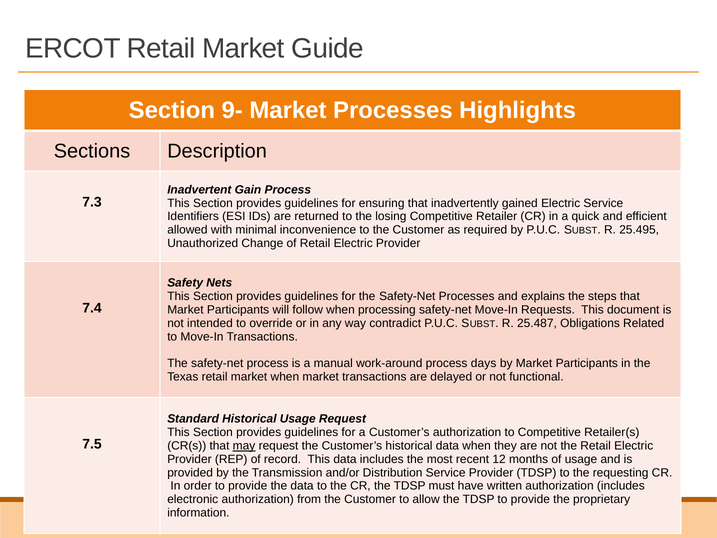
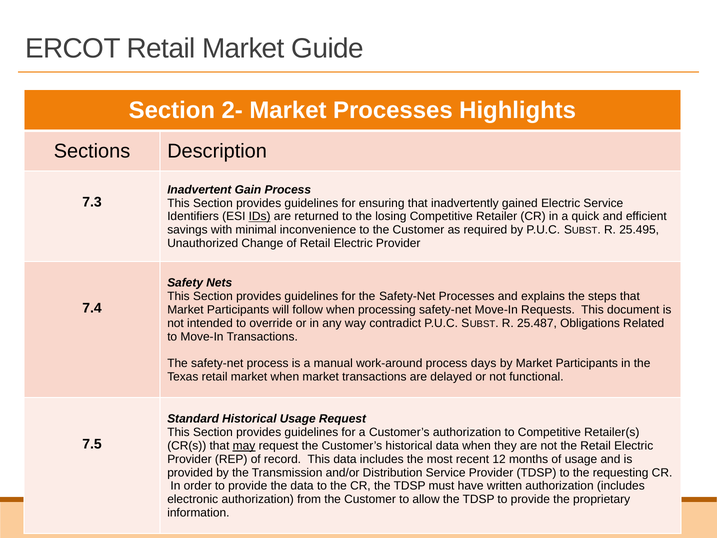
9-: 9- -> 2- (232, 111)
IDs underline: none -> present (260, 216)
allowed: allowed -> savings (187, 230)
